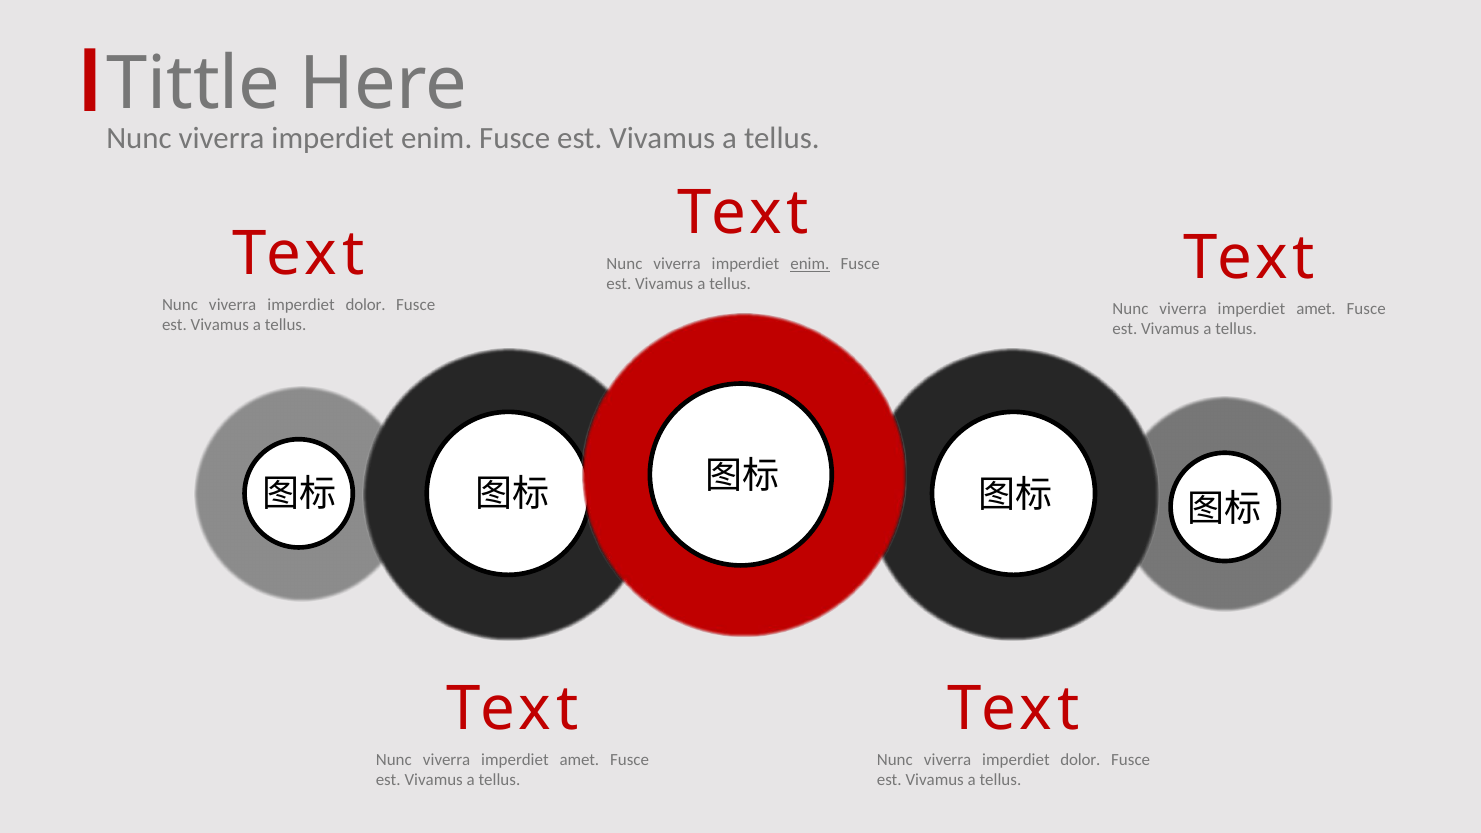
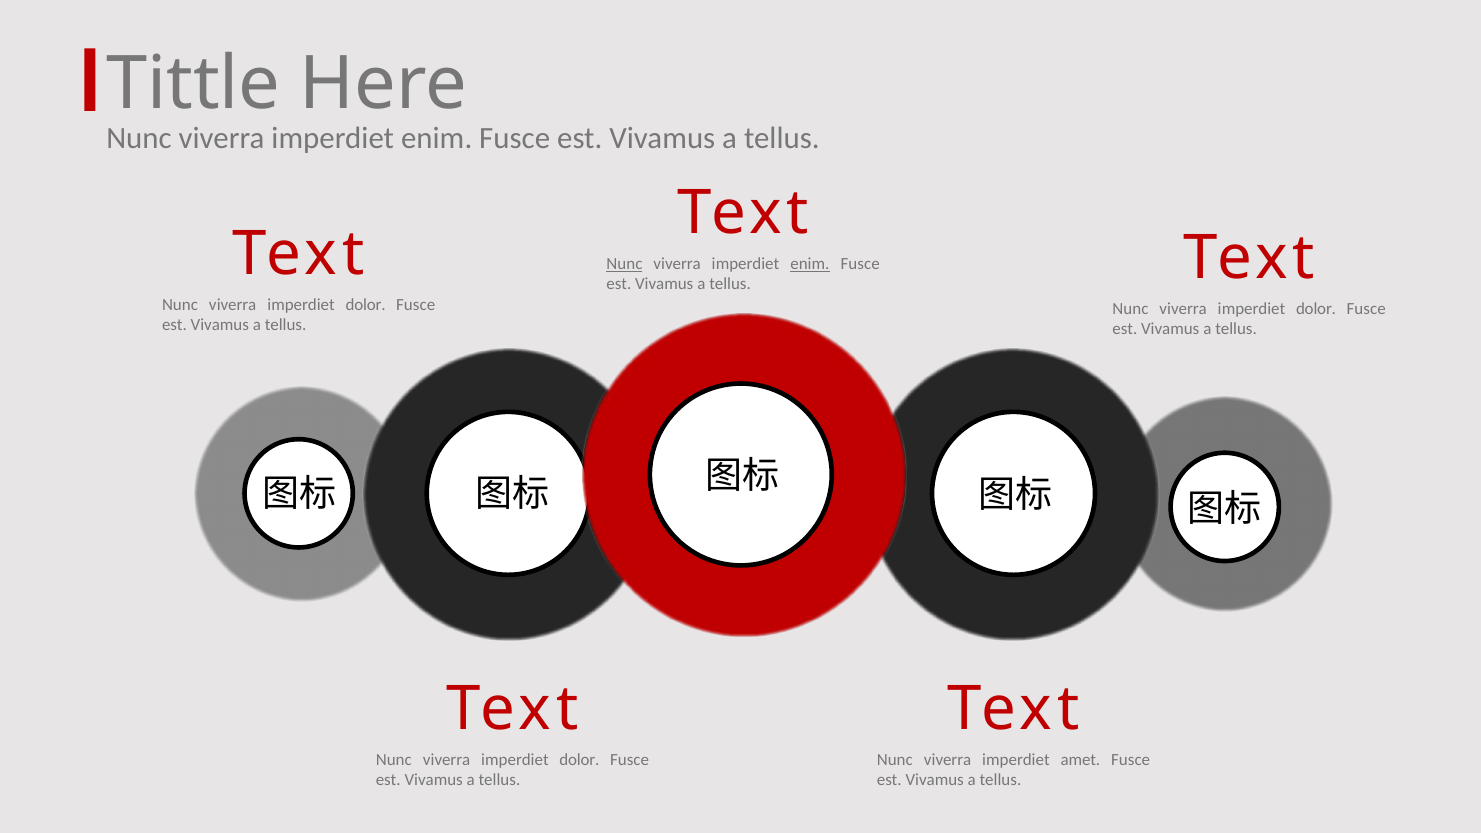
Nunc underline: none -> present (624, 264)
amet: amet -> dolor (1316, 309)
amet: amet -> dolor (579, 760)
dolor: dolor -> amet (1080, 760)
